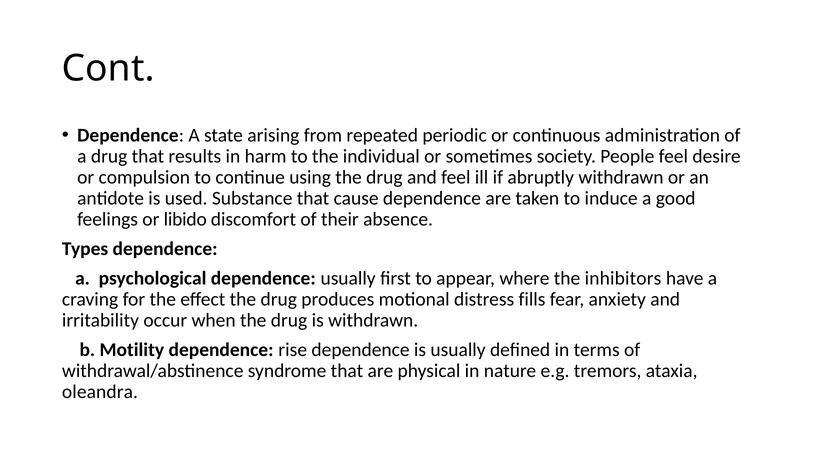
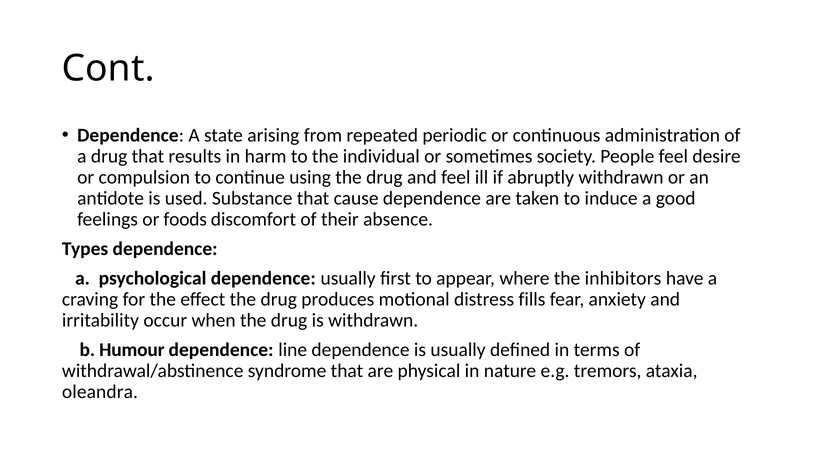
libido: libido -> foods (185, 219)
Motility: Motility -> Humour (132, 350)
rise: rise -> line (293, 350)
